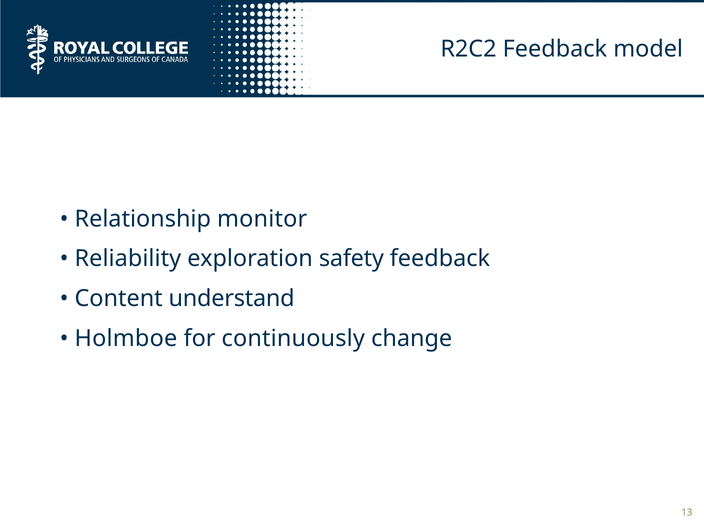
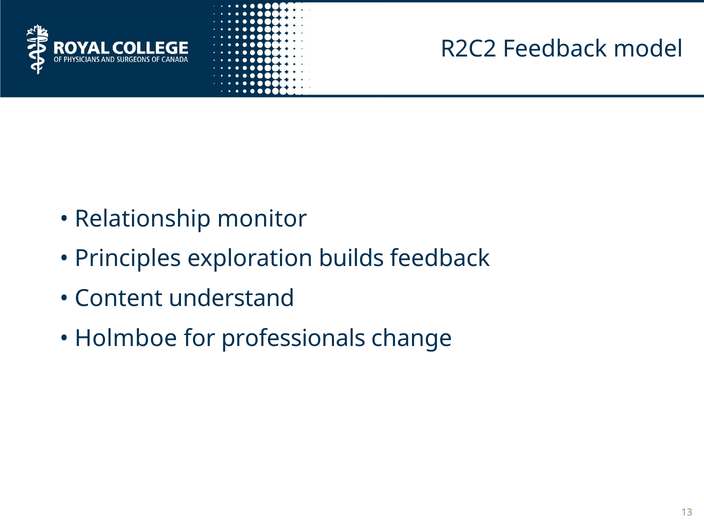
Reliability: Reliability -> Principles (128, 259)
safety: safety -> builds (351, 259)
continuously: continuously -> professionals (293, 339)
